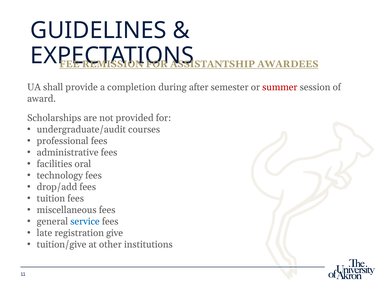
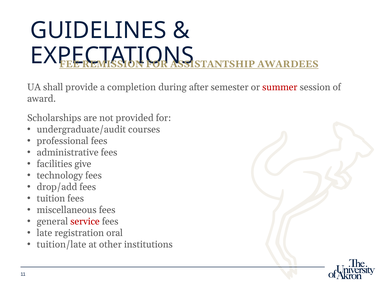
oral: oral -> give (83, 164)
service colour: blue -> red (85, 222)
give: give -> oral (115, 233)
tuition/give: tuition/give -> tuition/late (61, 245)
